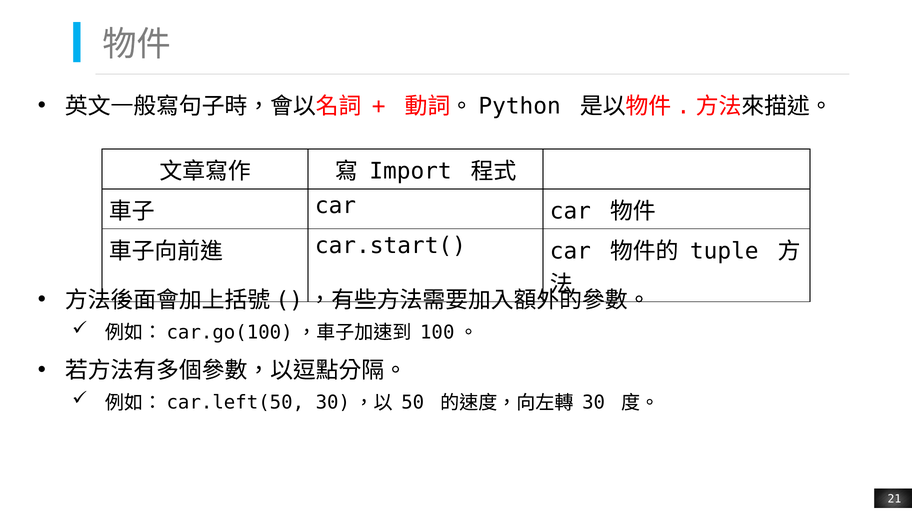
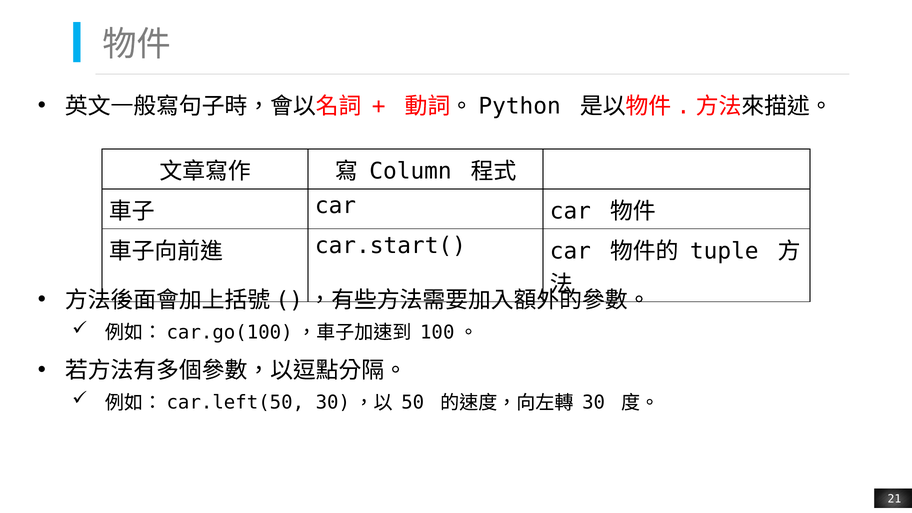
Import: Import -> Column (411, 171)
